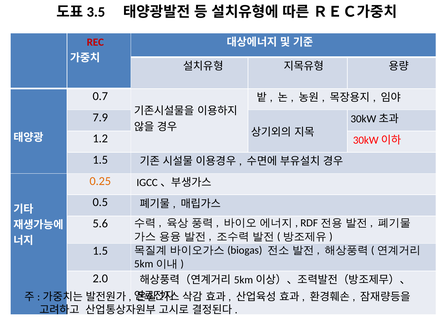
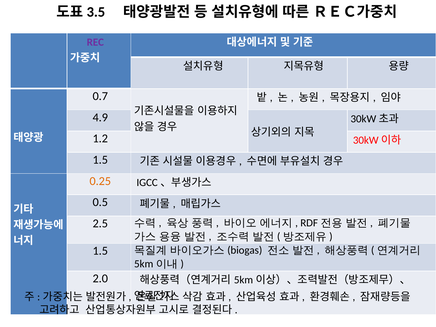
REC colour: red -> purple (95, 42)
7.9: 7.9 -> 4.9 (100, 117)
5.6: 5.6 -> 2.5 (100, 223)
